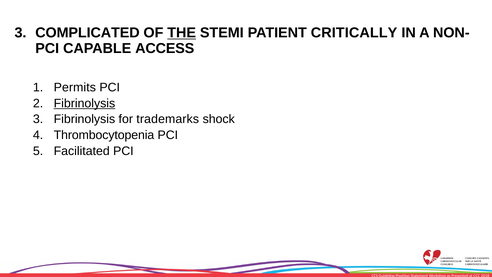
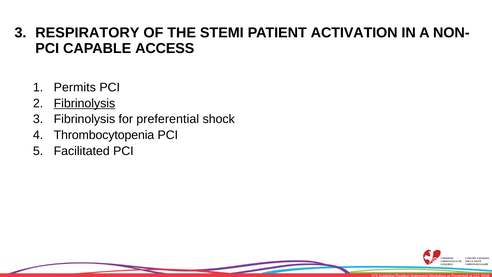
COMPLICATED: COMPLICATED -> RESPIRATORY (87, 33)
THE underline: present -> none (182, 33)
CRITICALLY: CRITICALLY -> ACTIVATION (354, 33)
trademarks: trademarks -> preferential (168, 119)
